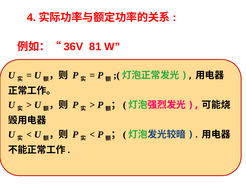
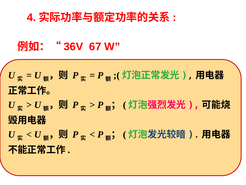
81: 81 -> 67 (95, 47)
